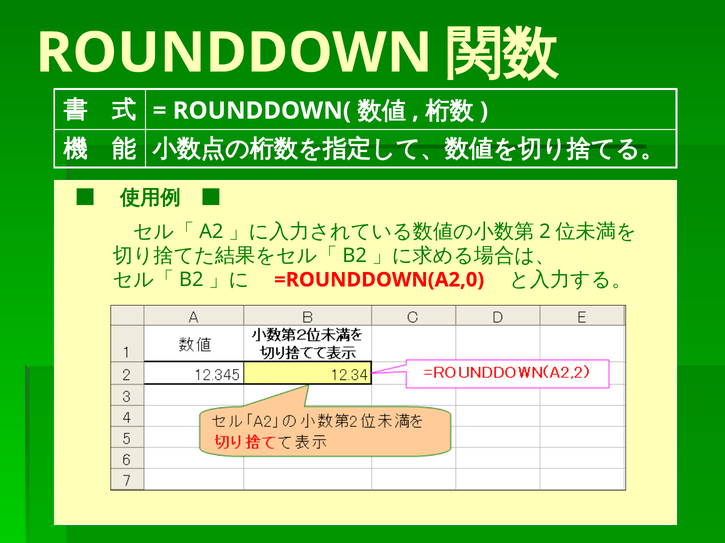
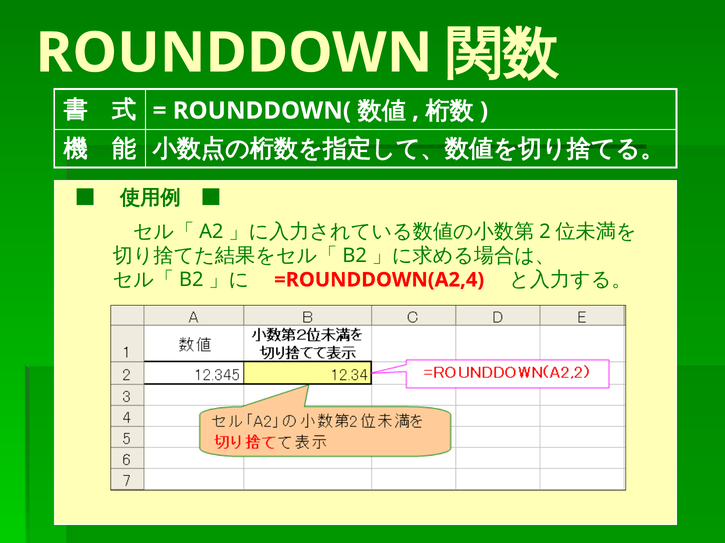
=ROUNDDOWN(A2,0: =ROUNDDOWN(A2,0 -> =ROUNDDOWN(A2,4 (379, 280)
